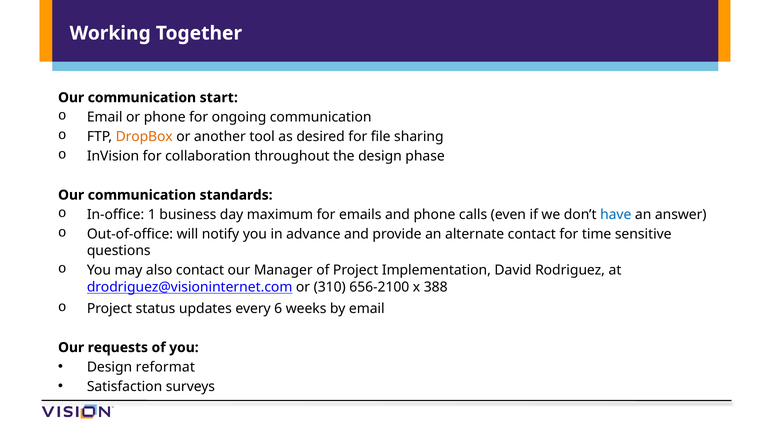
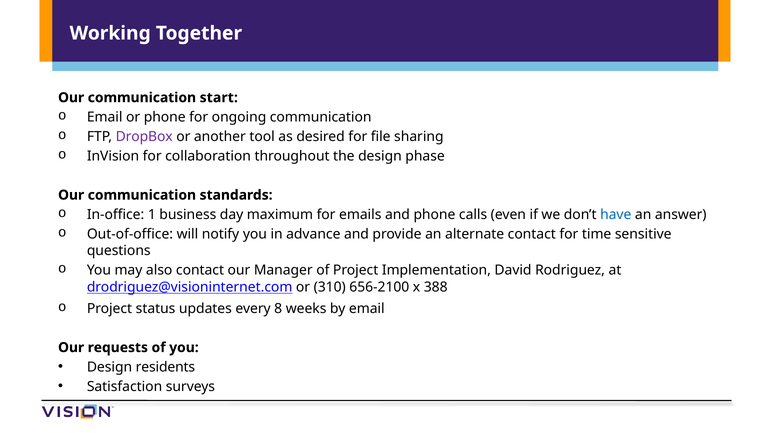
DropBox colour: orange -> purple (144, 137)
6: 6 -> 8 (278, 309)
reformat: reformat -> residents (165, 367)
